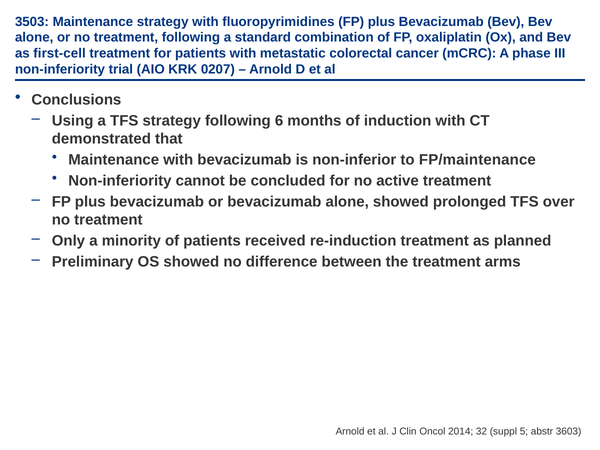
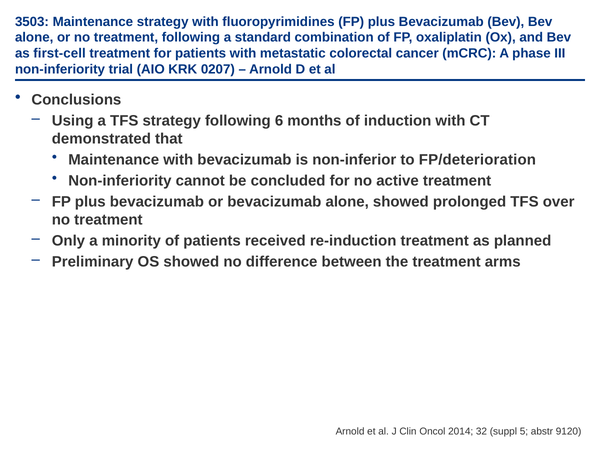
FP/maintenance: FP/maintenance -> FP/deterioration (477, 160)
3603: 3603 -> 9120 (569, 432)
